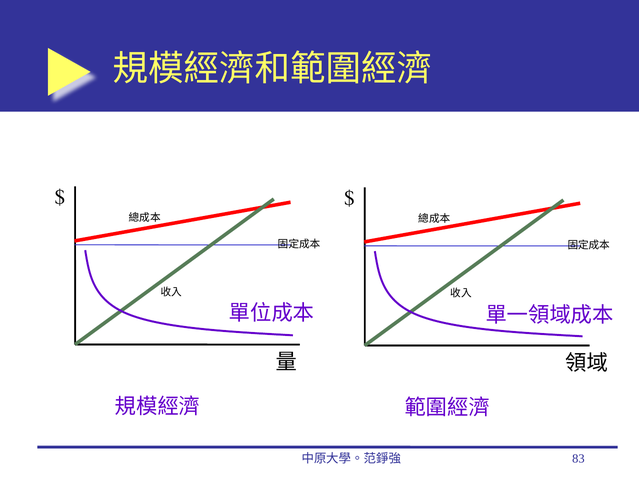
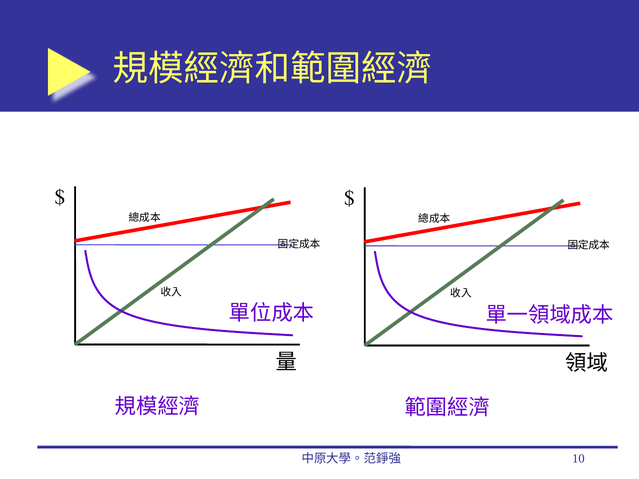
83: 83 -> 10 (578, 459)
